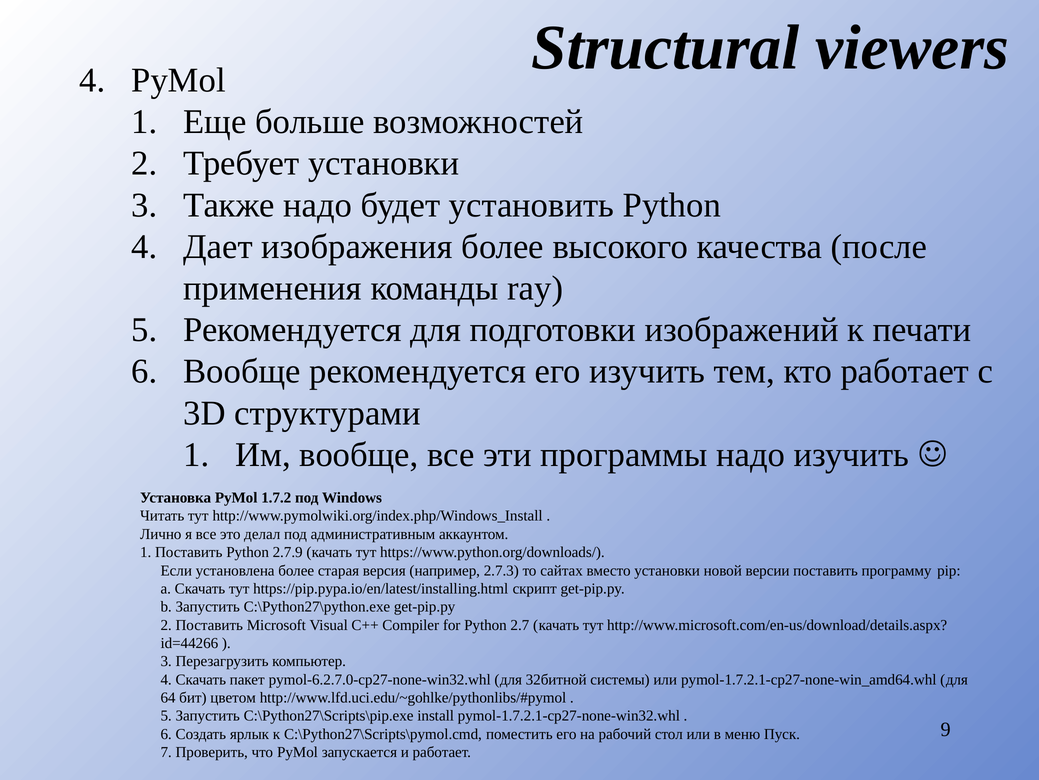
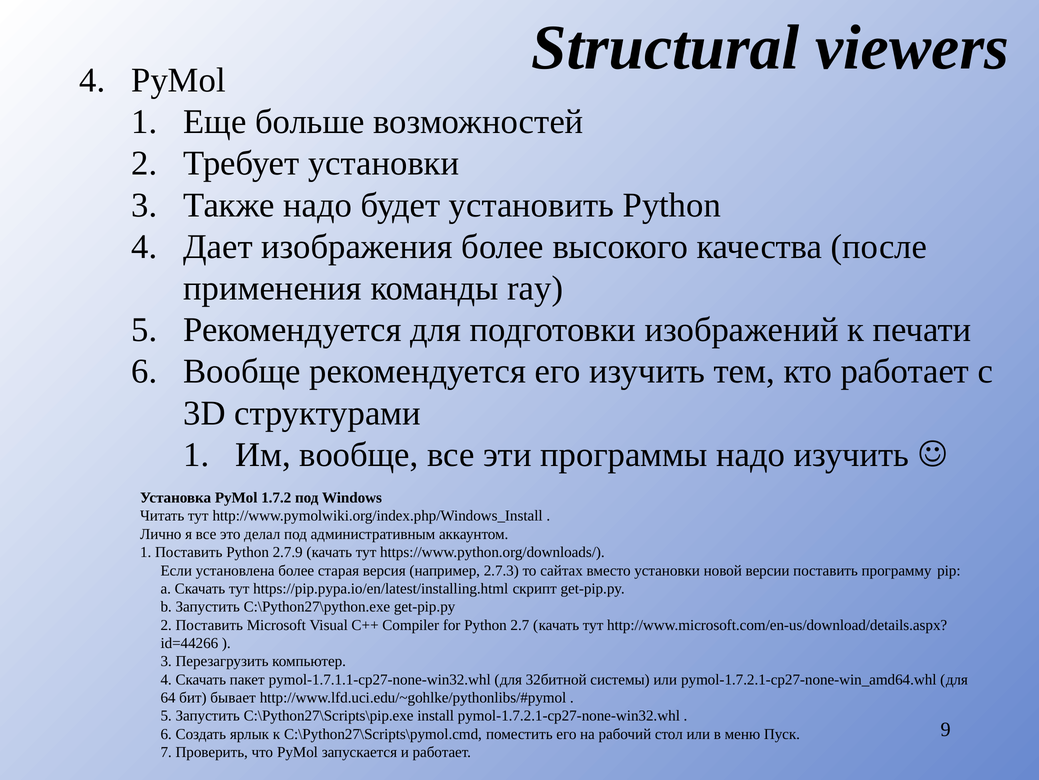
pymol-6.2.7.0-cp27-none-win32.whl: pymol-6.2.7.0-cp27-none-win32.whl -> pymol-1.7.1.1-cp27-none-win32.whl (380, 679)
цветом: цветом -> бывает (233, 697)
